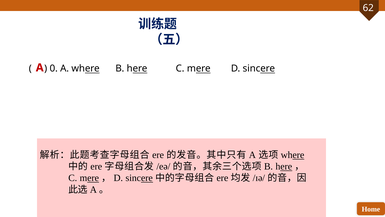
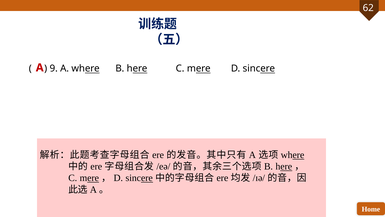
0: 0 -> 9 (54, 68)
